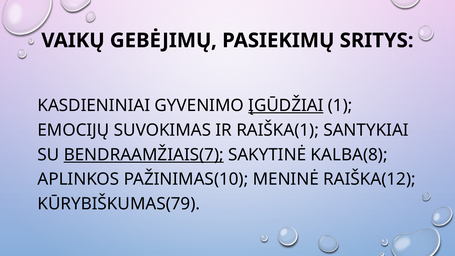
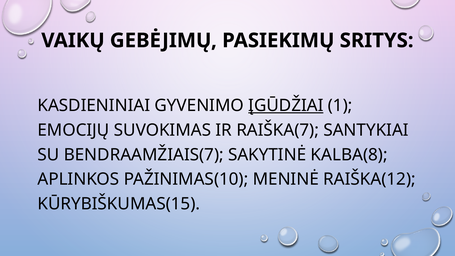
RAIŠKA(1: RAIŠKA(1 -> RAIŠKA(7 (278, 130)
BENDRAAMŽIAIS(7 underline: present -> none (144, 155)
KŪRYBIŠKUMAS(79: KŪRYBIŠKUMAS(79 -> KŪRYBIŠKUMAS(15 (119, 204)
